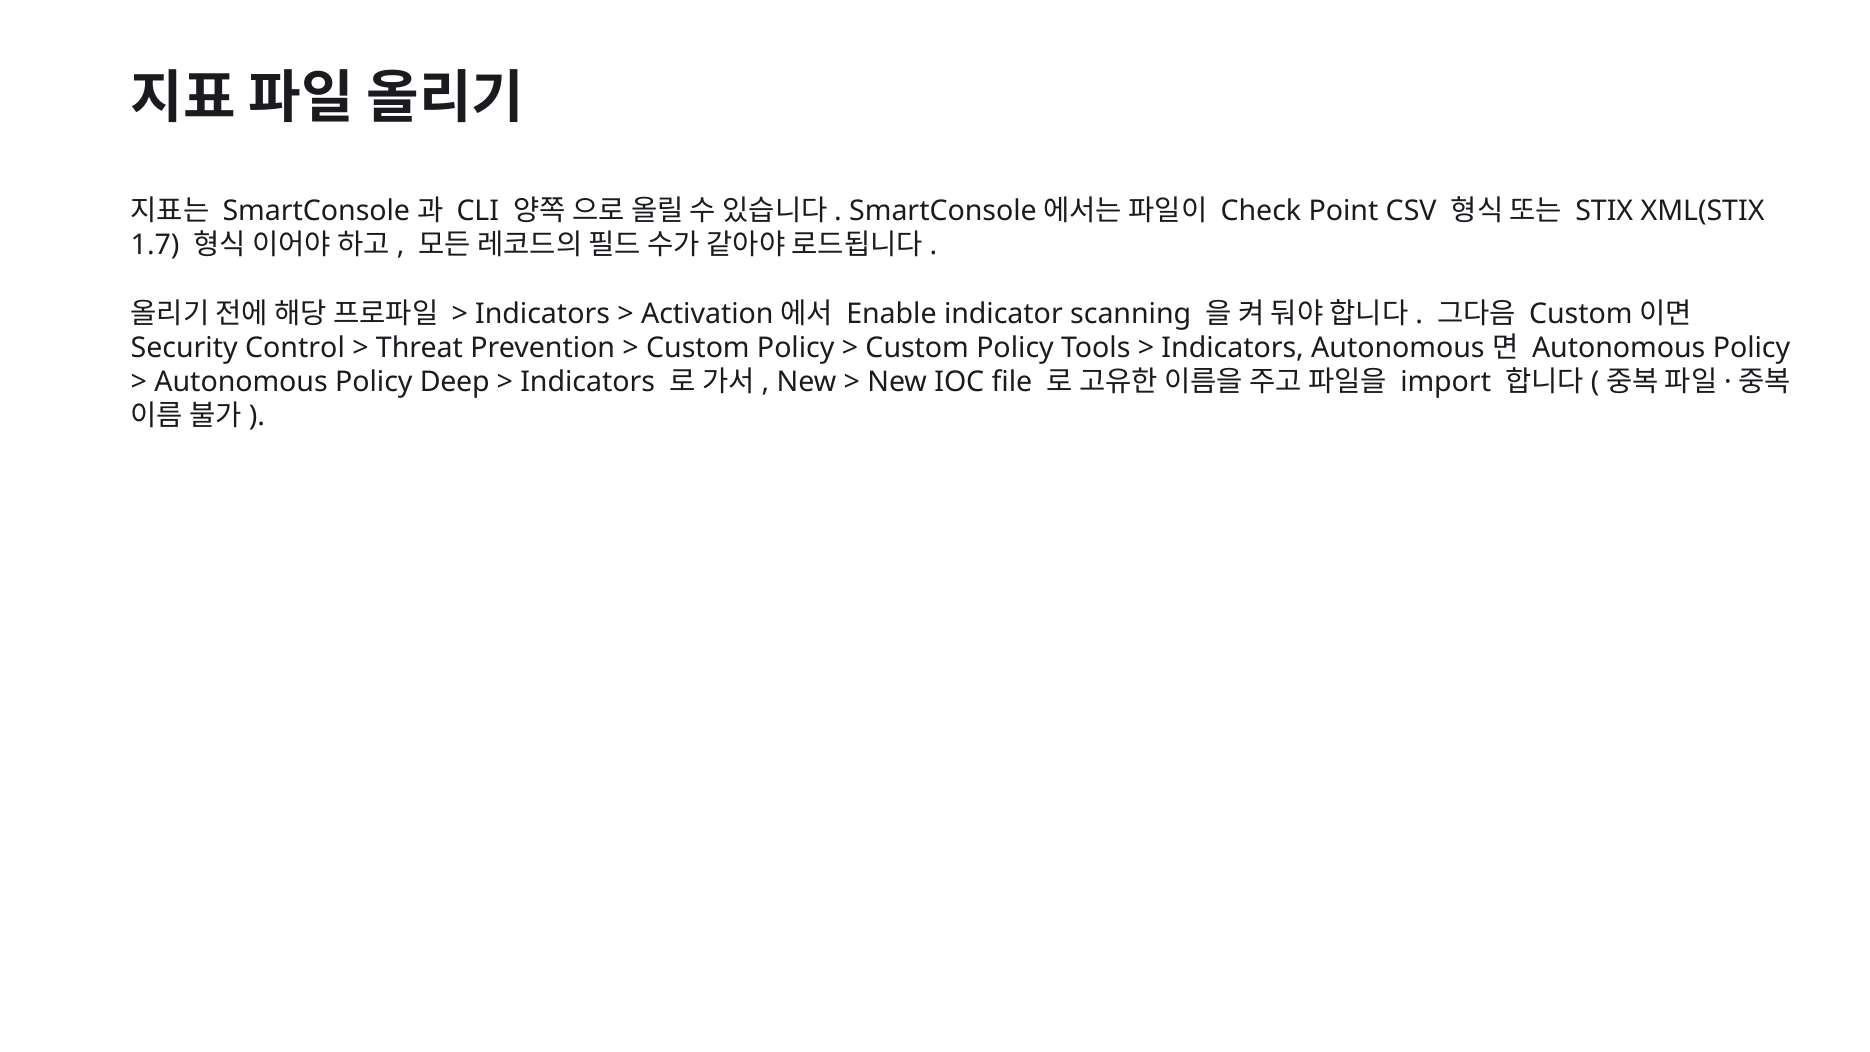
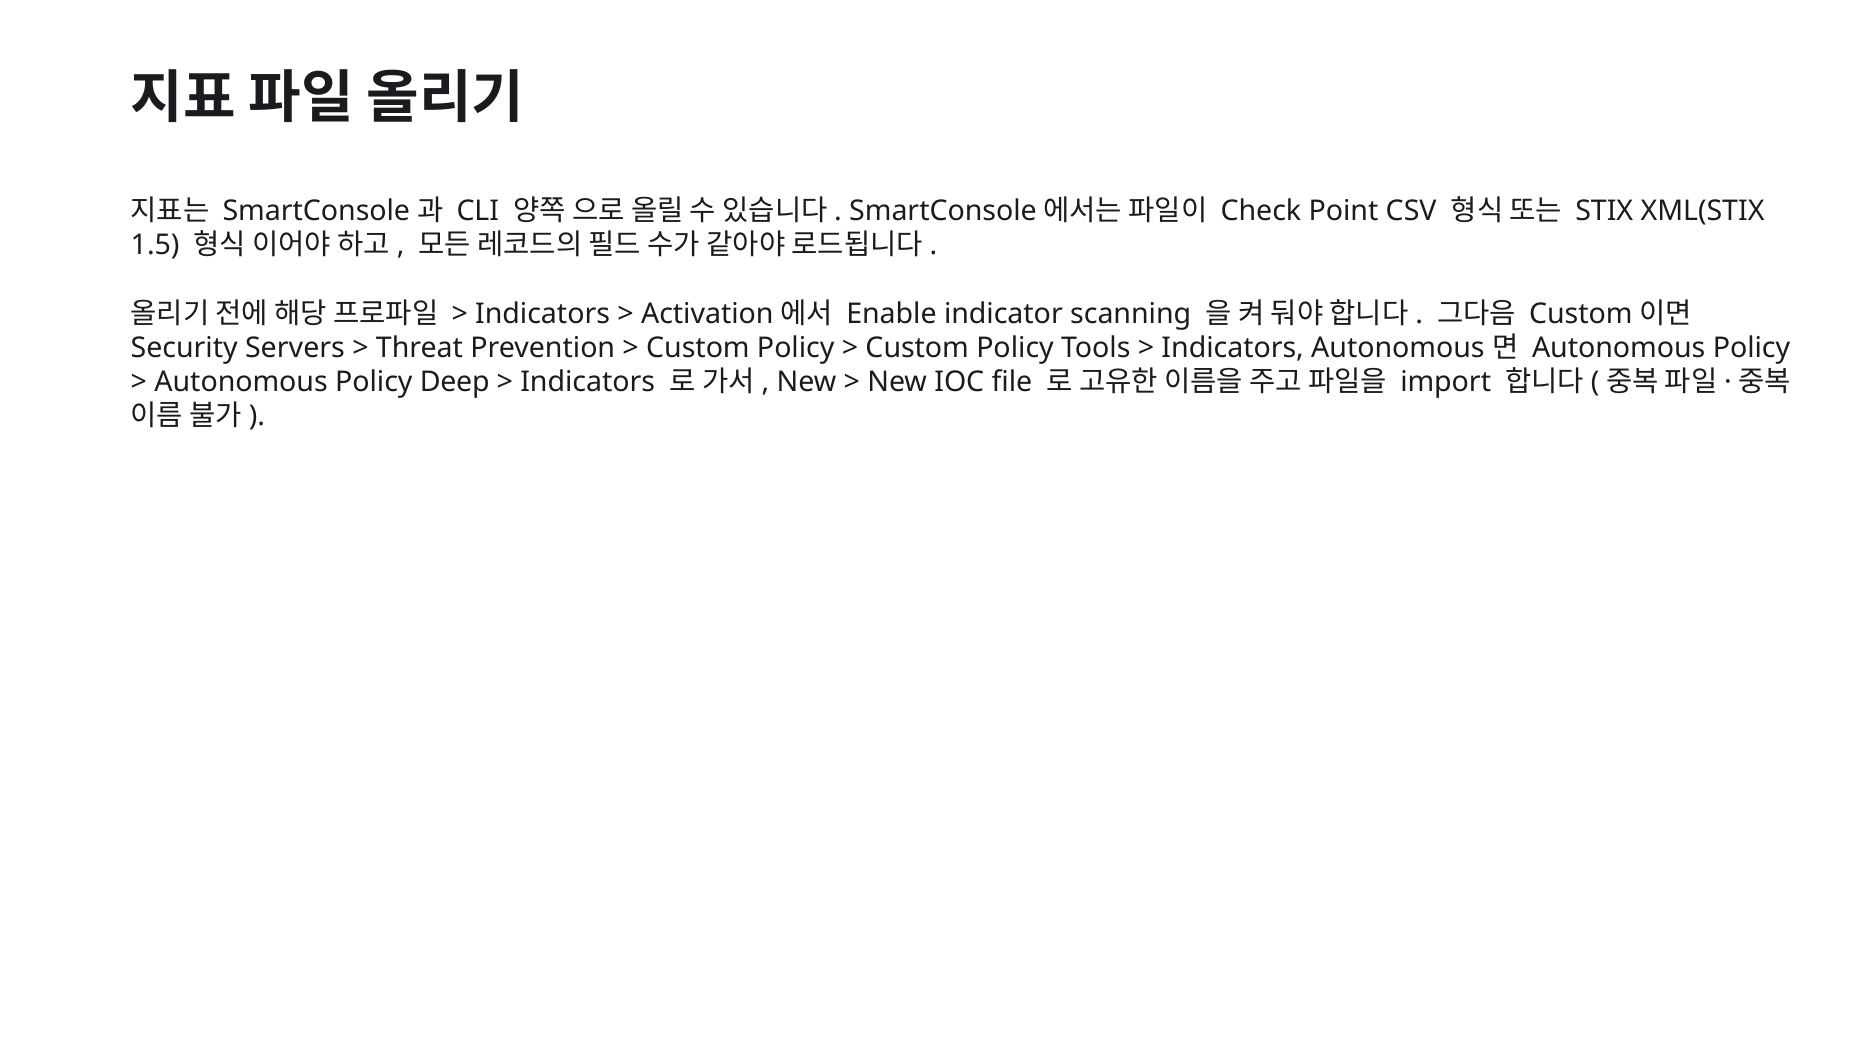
1.7: 1.7 -> 1.5 (155, 245)
Control: Control -> Servers (295, 348)
